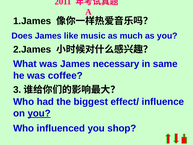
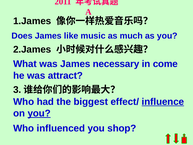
same: same -> come (165, 64)
coffee: coffee -> attract (65, 75)
influence underline: none -> present (163, 102)
